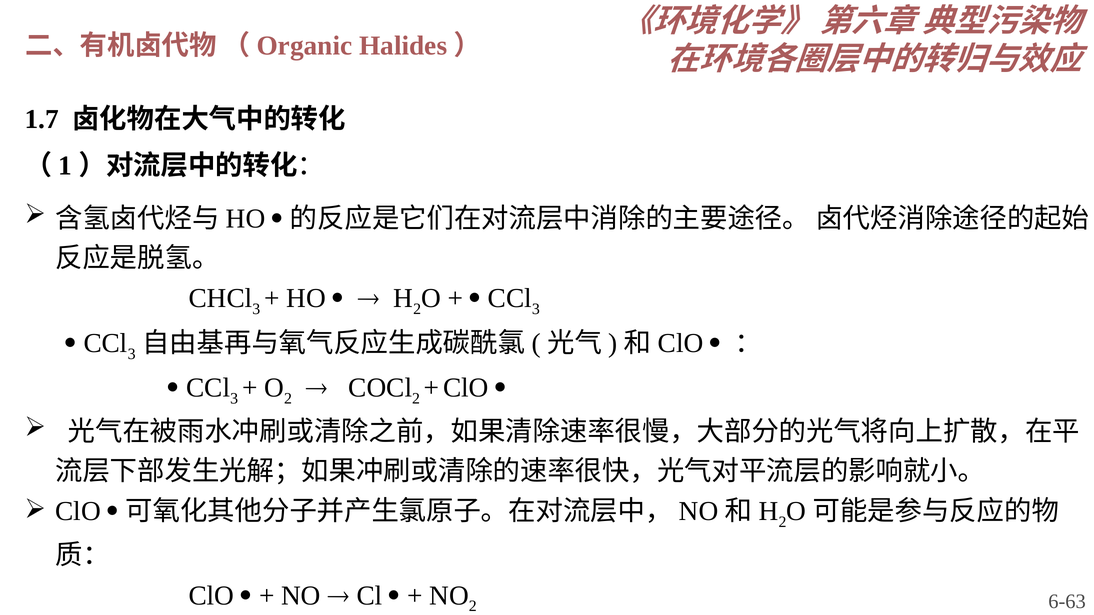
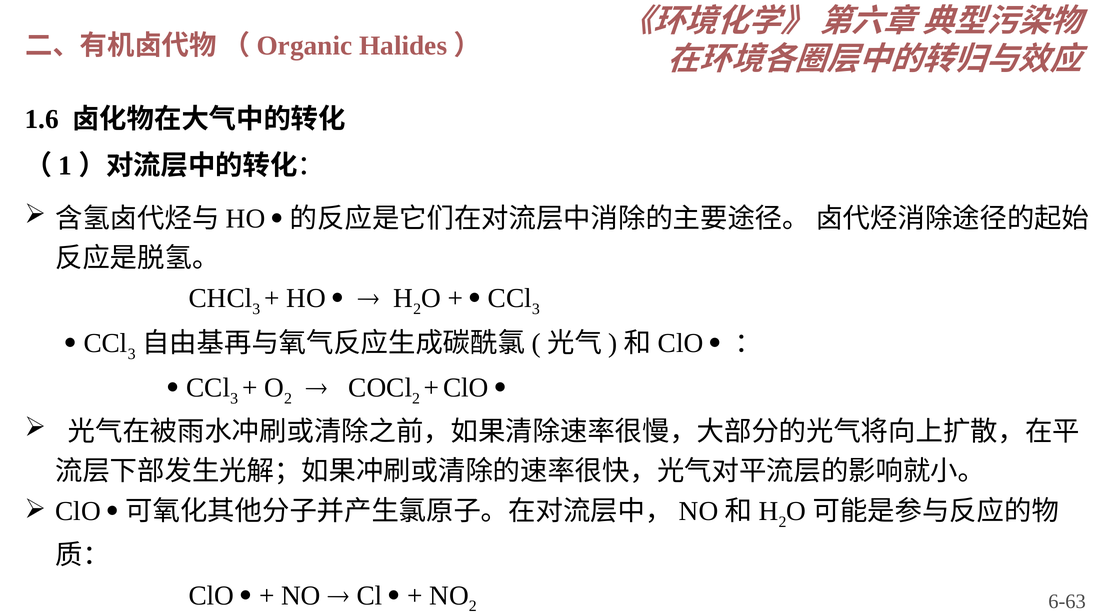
1.7: 1.7 -> 1.6 (42, 119)
